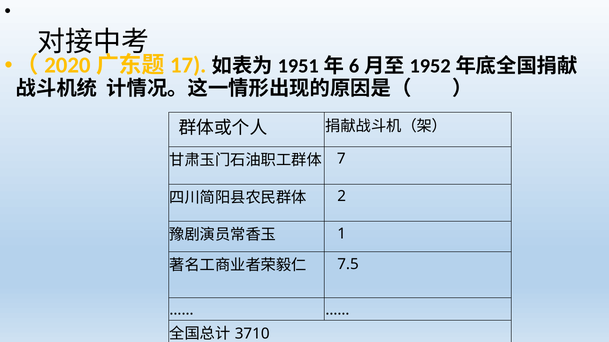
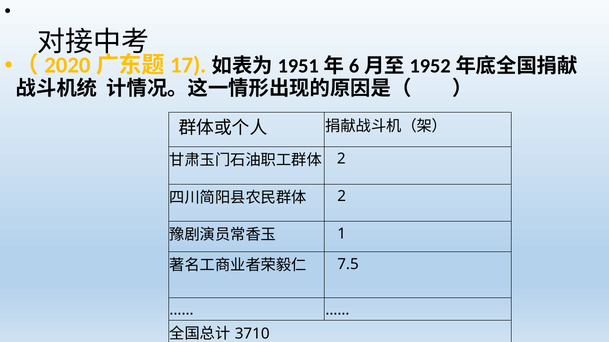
7: 7 -> 2 (341, 159)
